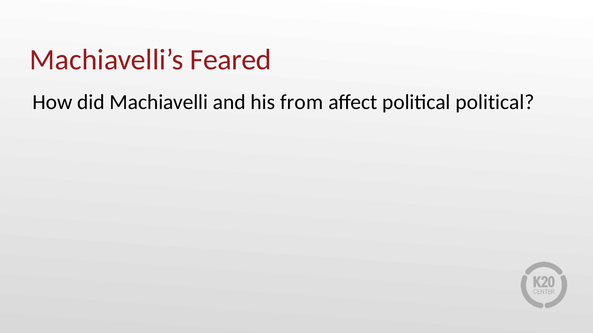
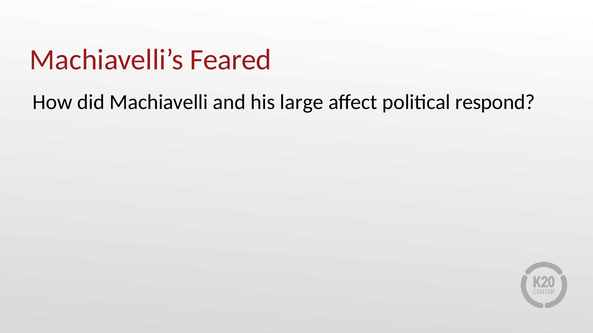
from: from -> large (302, 102)
political political: political -> respond (495, 102)
